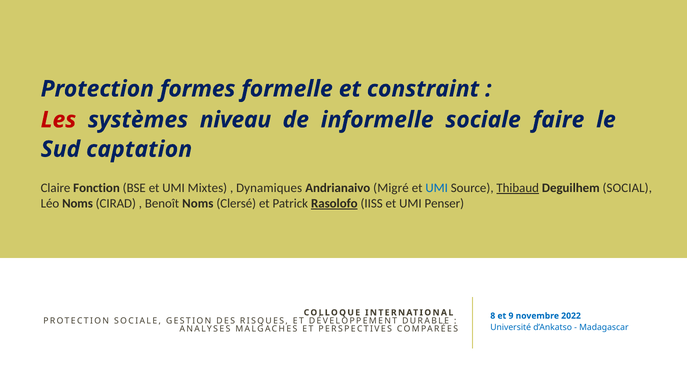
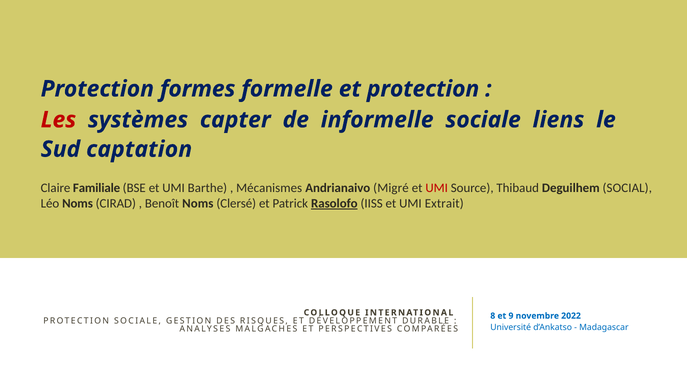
et constraint: constraint -> protection (423, 89)
niveau: niveau -> capter (235, 120)
faire: faire -> liens (558, 120)
Fonction: Fonction -> Familiale (97, 188)
Mixtes: Mixtes -> Barthe (207, 188)
Dynamiques: Dynamiques -> Mécanismes (269, 188)
UMI colour: blue -> red (437, 188)
Thibaud underline: present -> none (518, 188)
Penser: Penser -> Extrait (444, 203)
